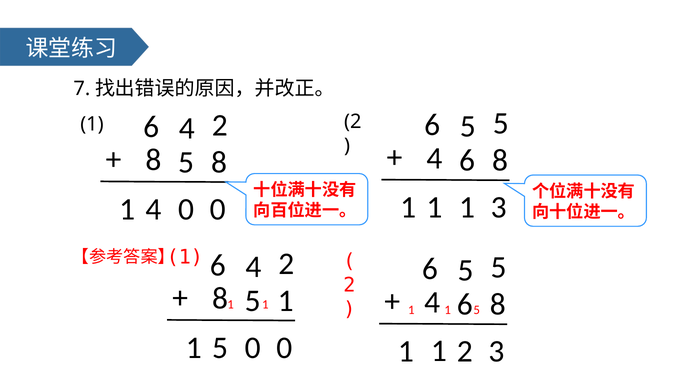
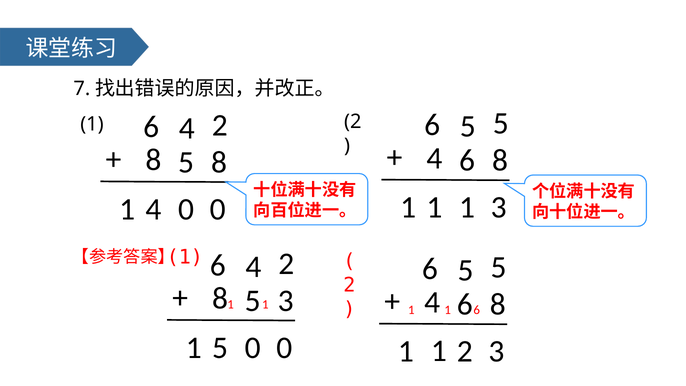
1: 1 -> 3 (286, 301)
5: 5 -> 6 (477, 310)
